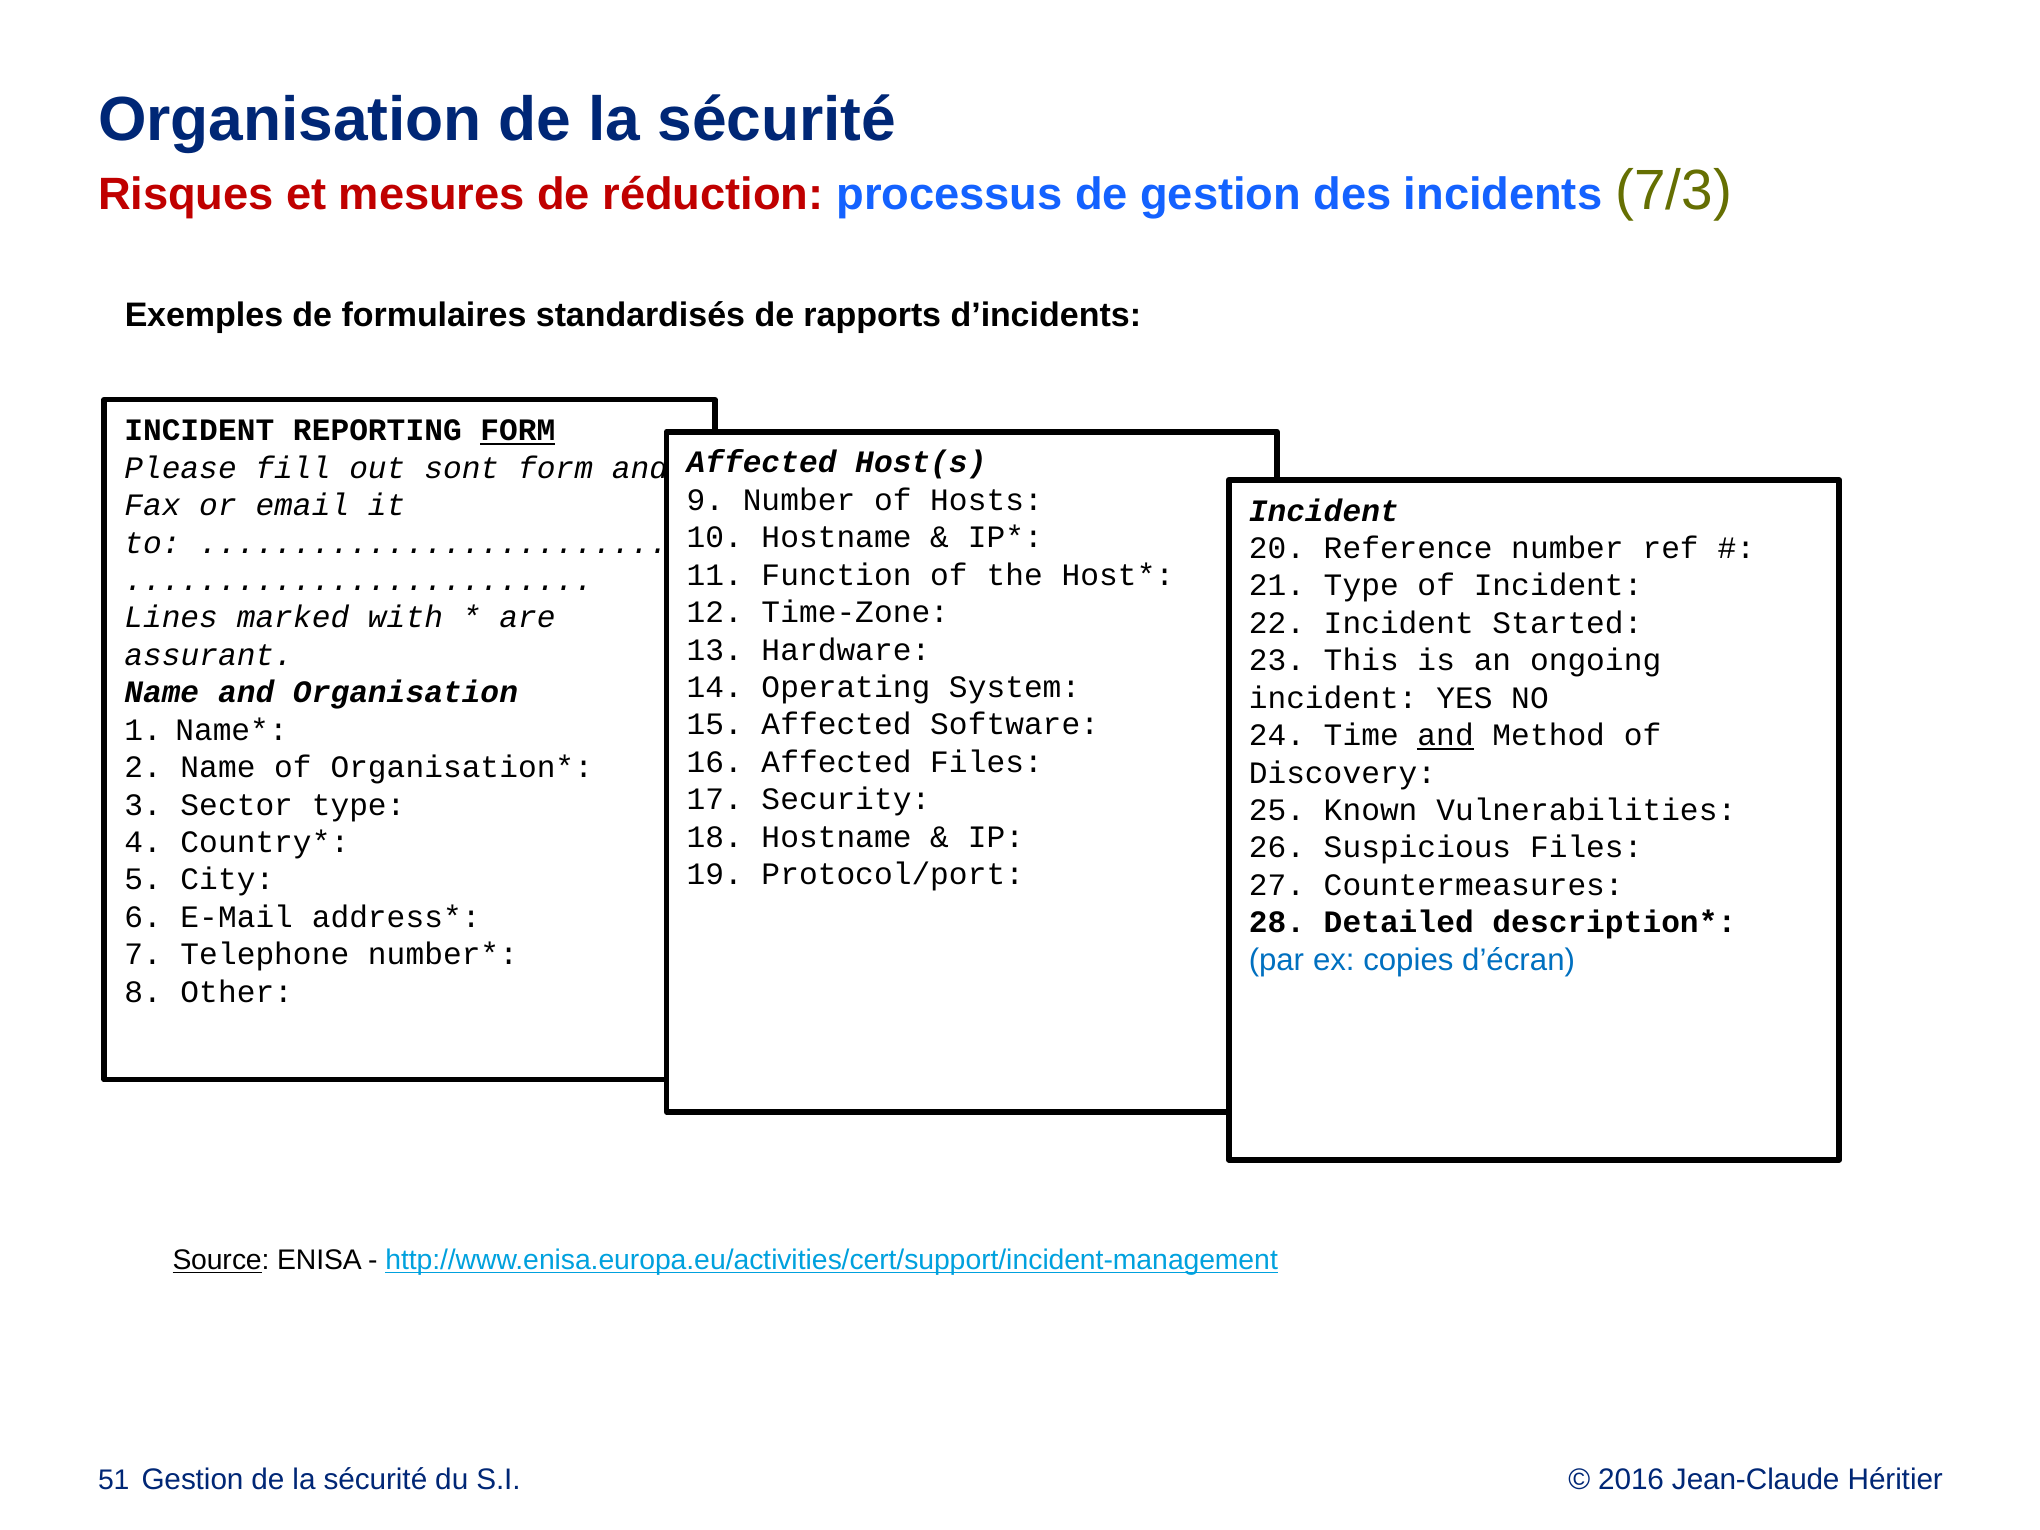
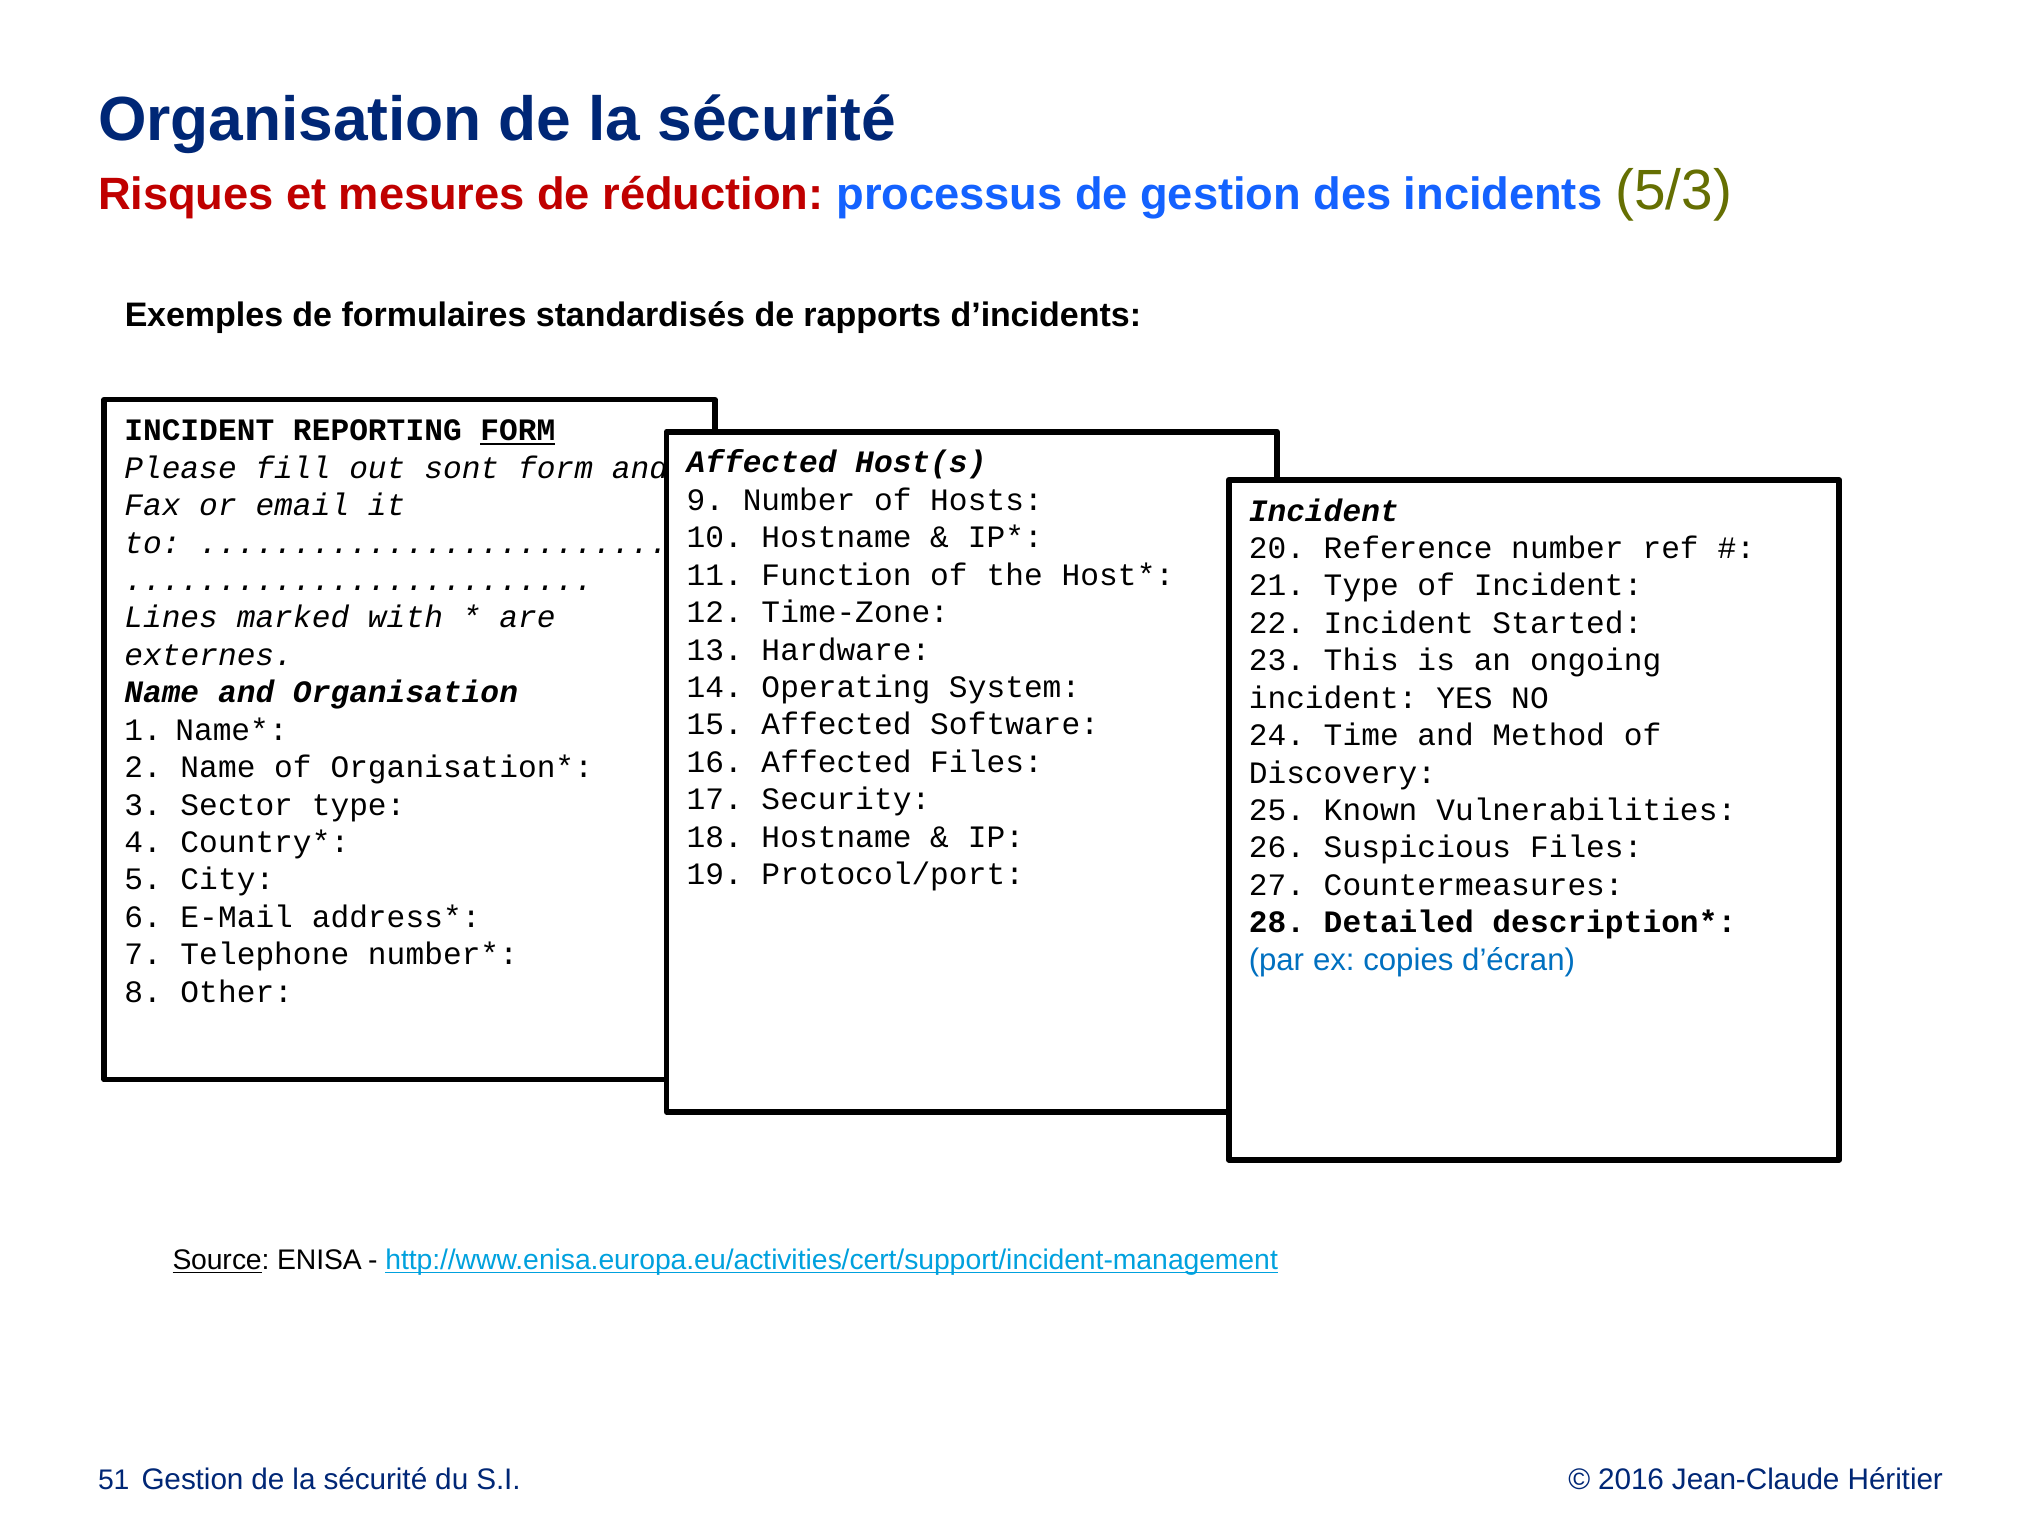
7/3: 7/3 -> 5/3 (1674, 191)
assurant: assurant -> externes (209, 655)
and underline: present -> none (1446, 735)
